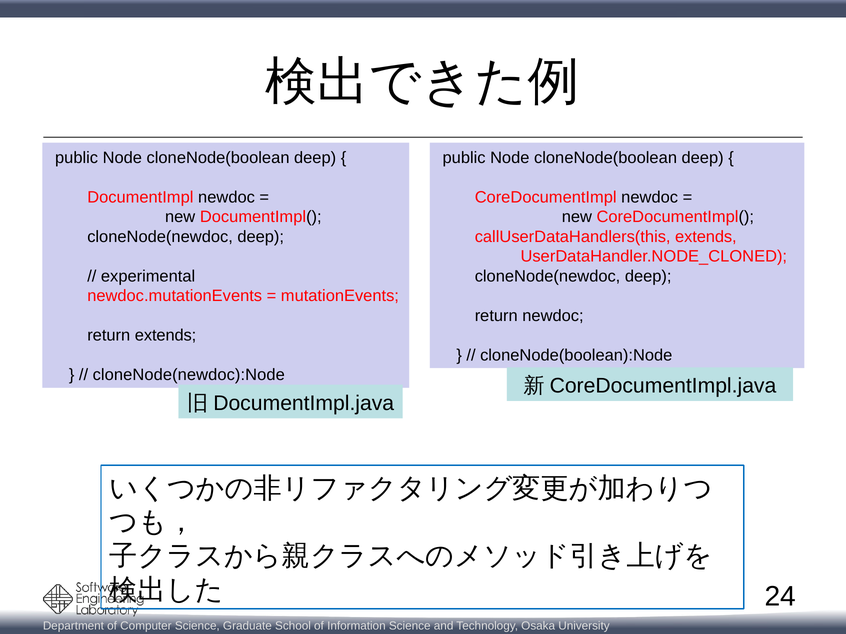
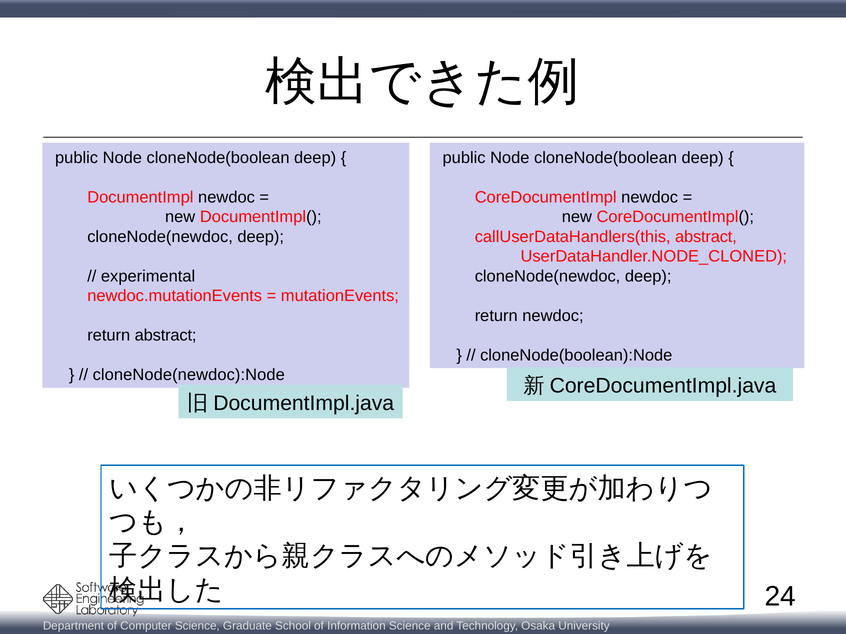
callUserDataHandlers(this extends: extends -> abstract (706, 237)
return extends: extends -> abstract (166, 336)
